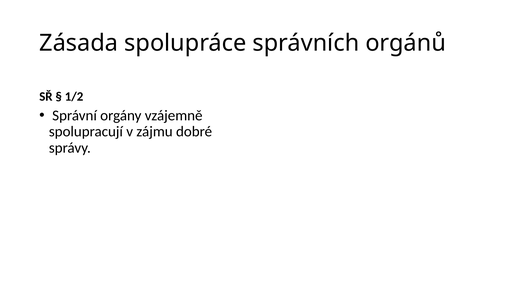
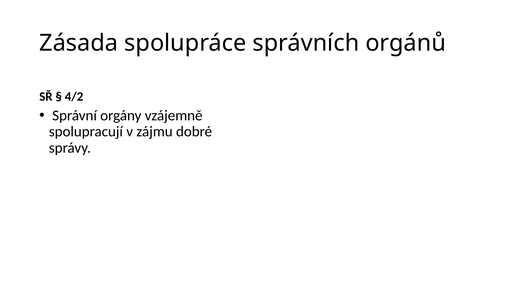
1/2: 1/2 -> 4/2 (74, 97)
